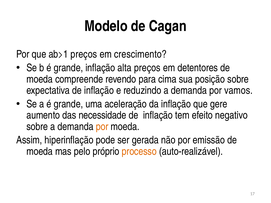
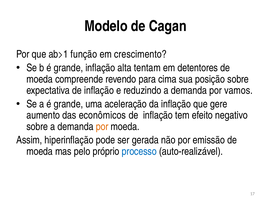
ab>1 preços: preços -> função (84, 54)
alta preços: preços -> tentam (147, 68)
necessidade: necessidade -> econômicos (102, 115)
processo colour: orange -> blue (139, 152)
